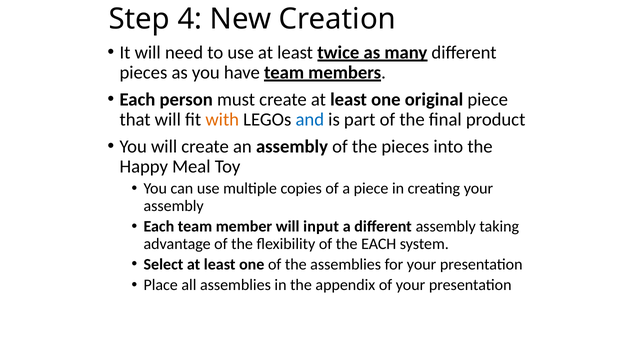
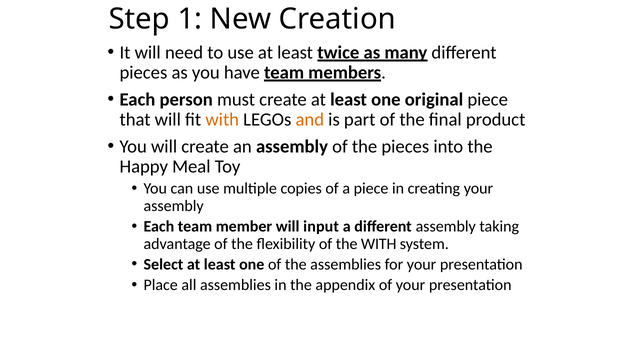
4: 4 -> 1 (190, 19)
and colour: blue -> orange (310, 120)
the EACH: EACH -> WITH (379, 244)
